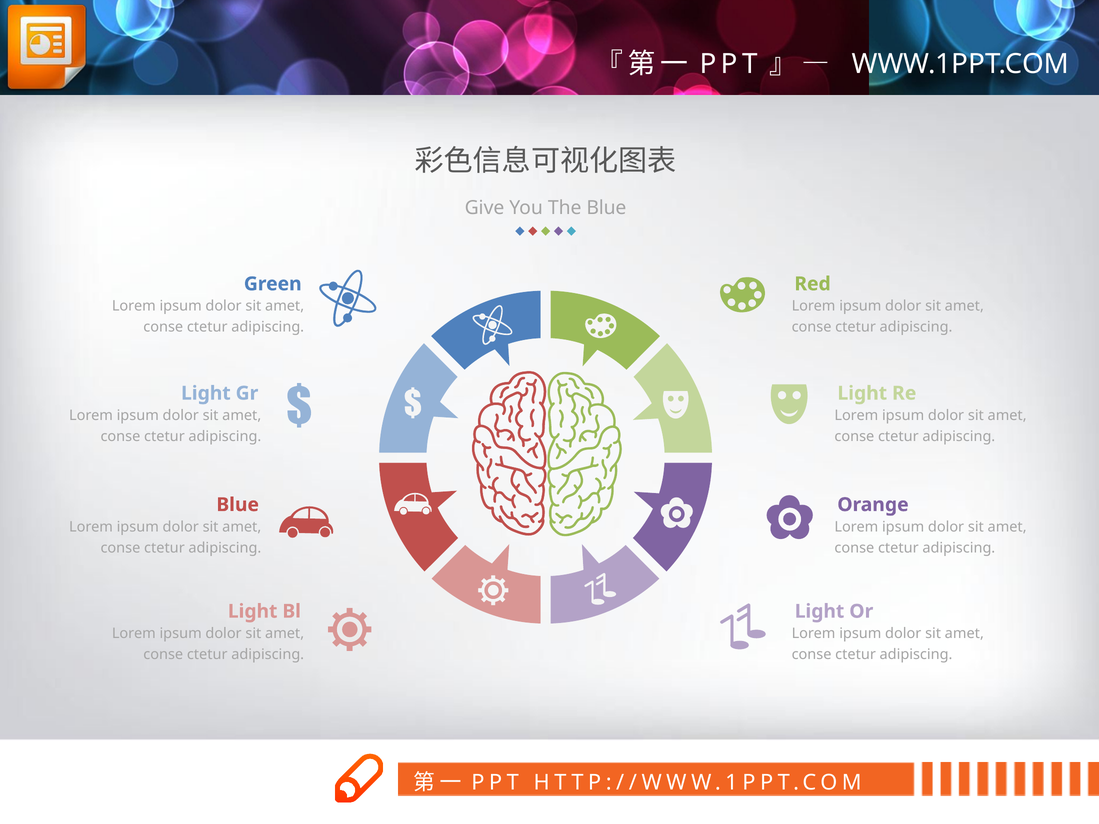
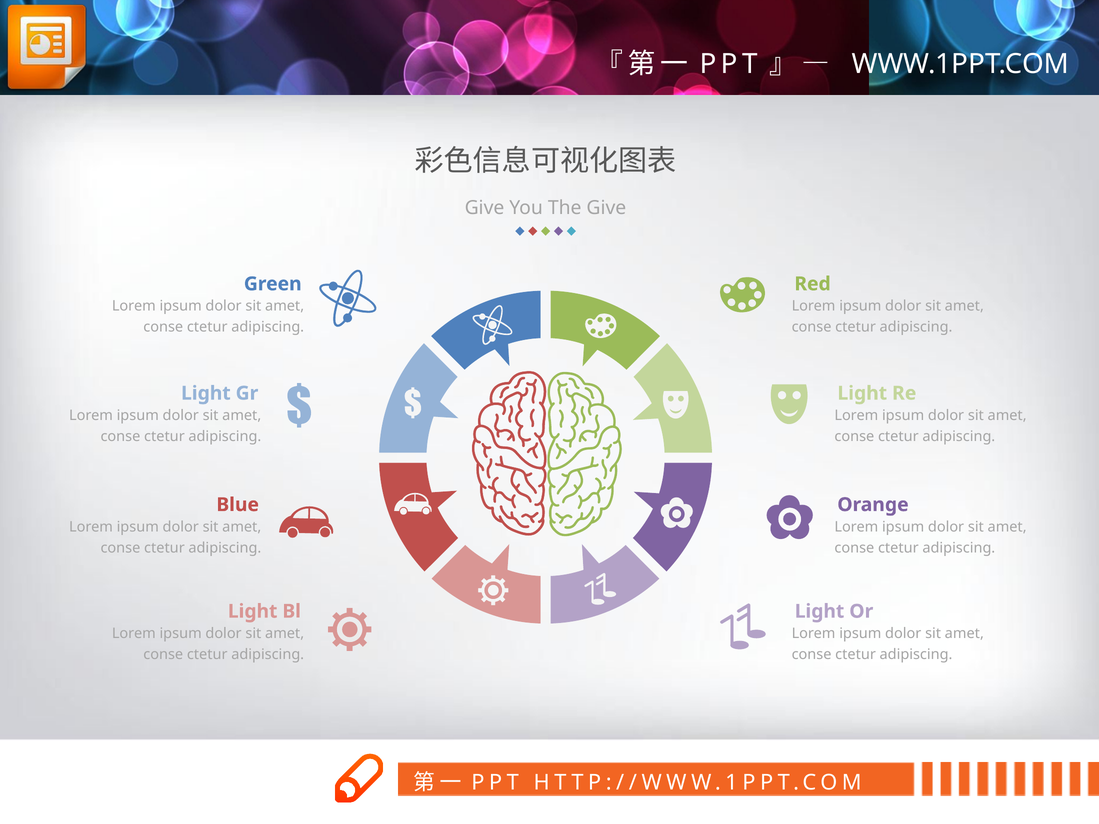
The Blue: Blue -> Give (606, 208)
